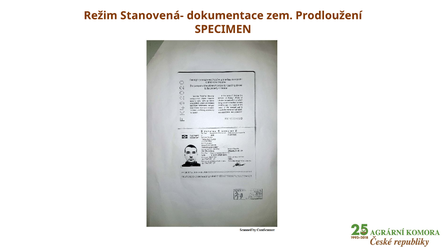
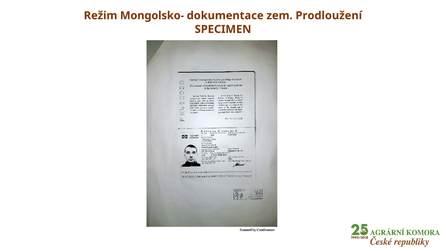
Stanovená-: Stanovená- -> Mongolsko- (152, 16)
